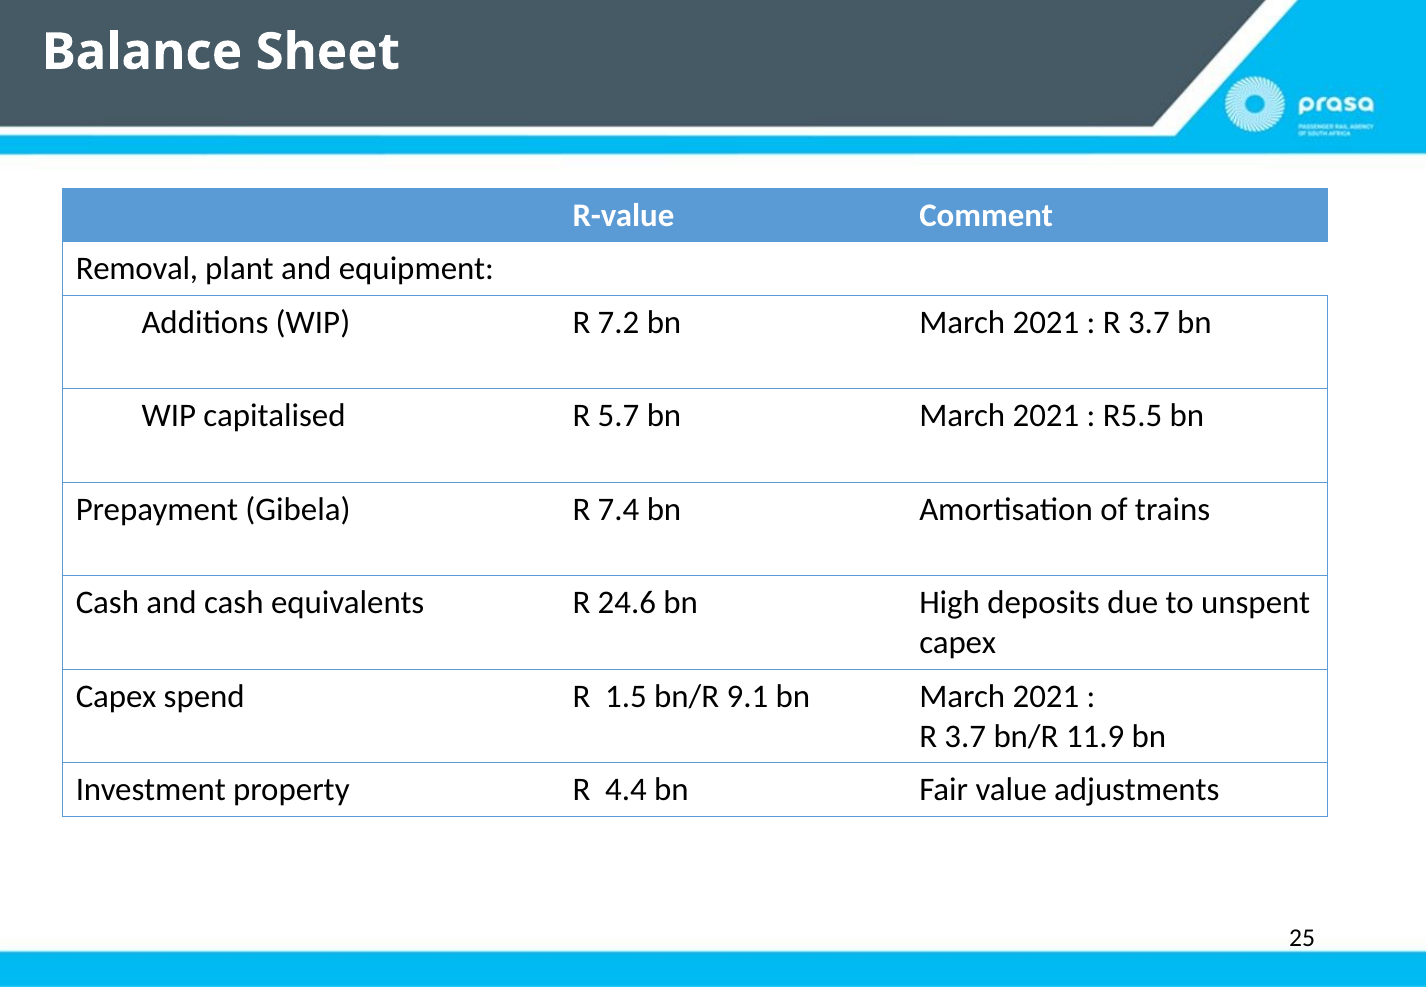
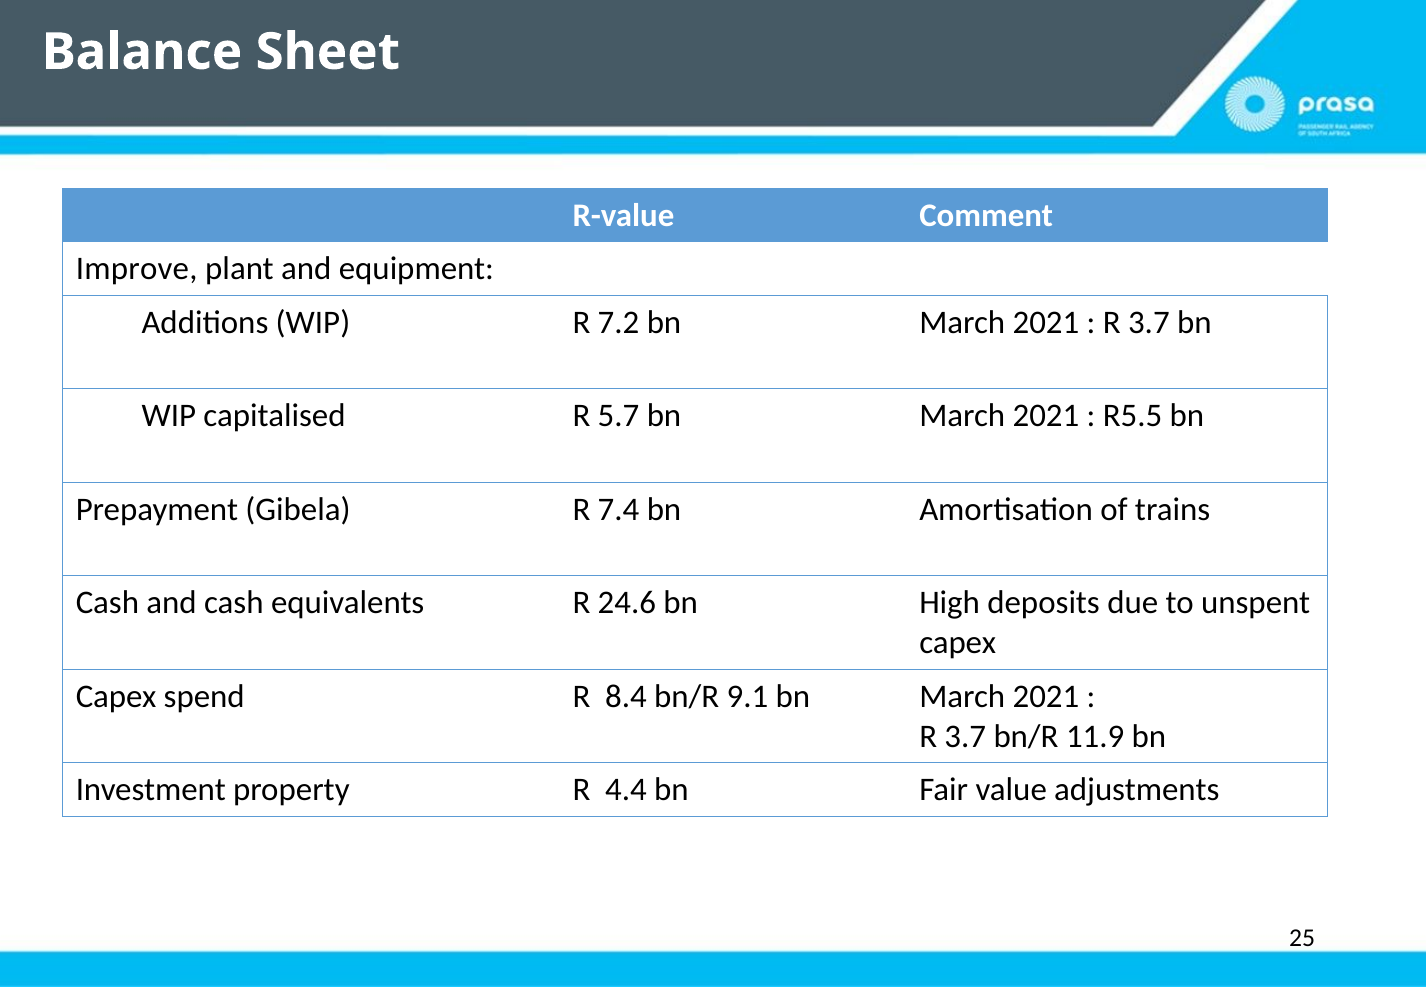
Removal: Removal -> Improve (137, 269)
1.5: 1.5 -> 8.4 (626, 697)
